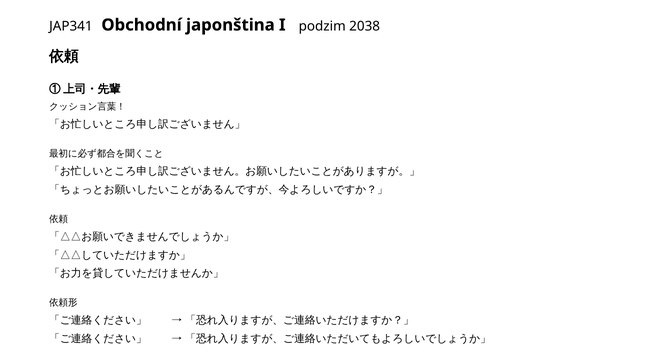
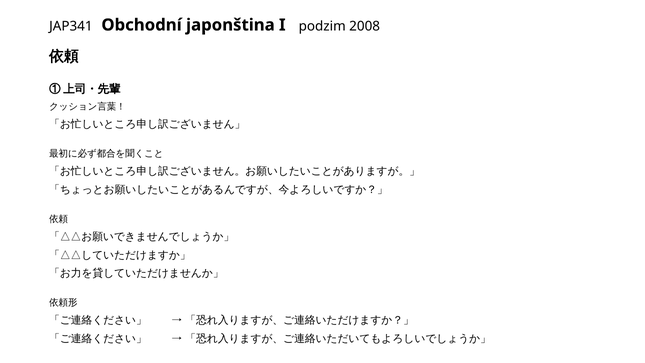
2038: 2038 -> 2008 (365, 26)
